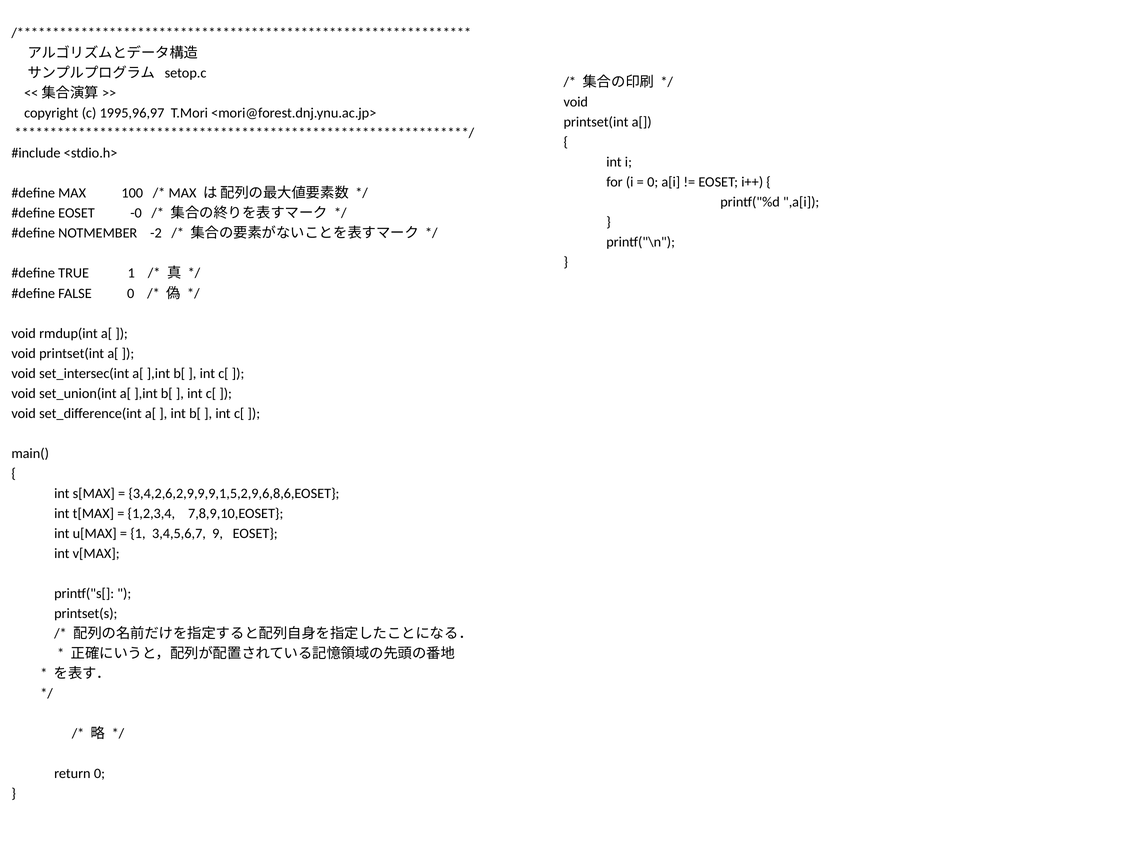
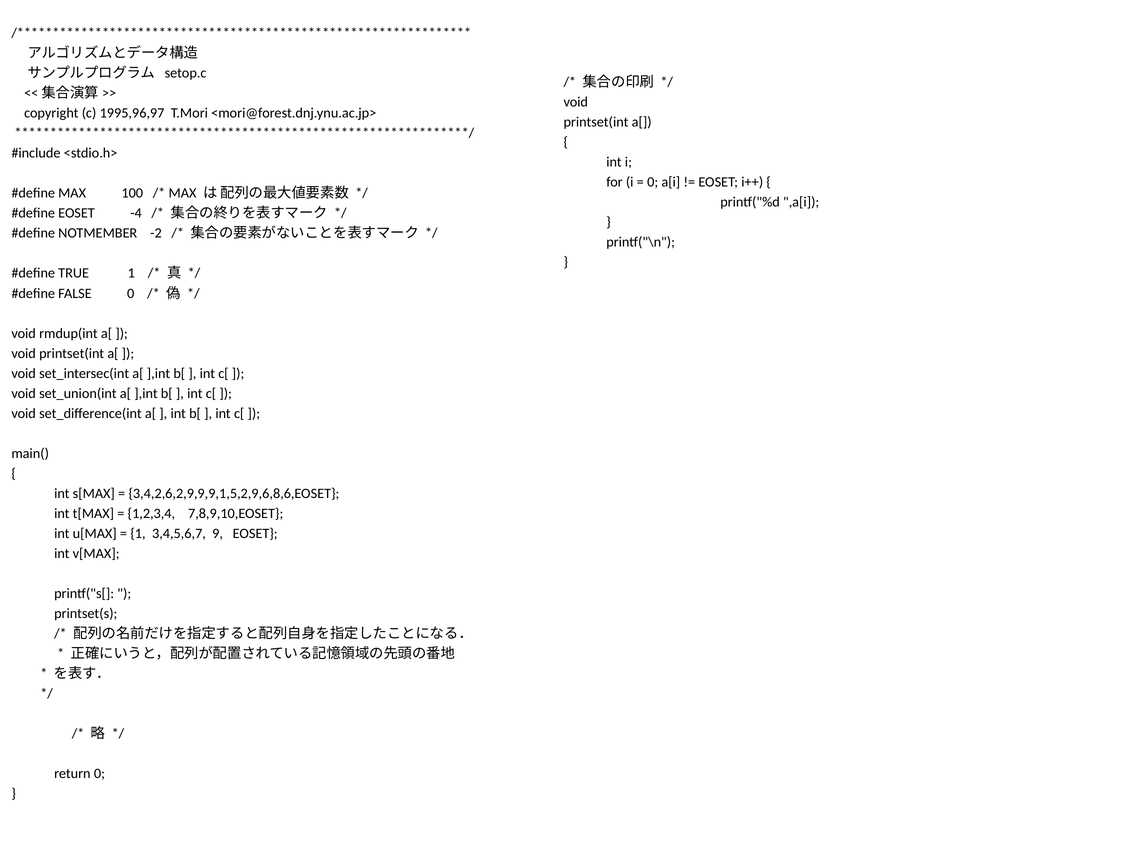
-0: -0 -> -4 (136, 213)
